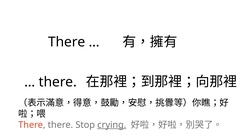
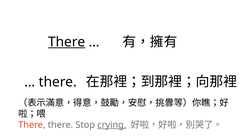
There underline: none -> present (67, 42)
